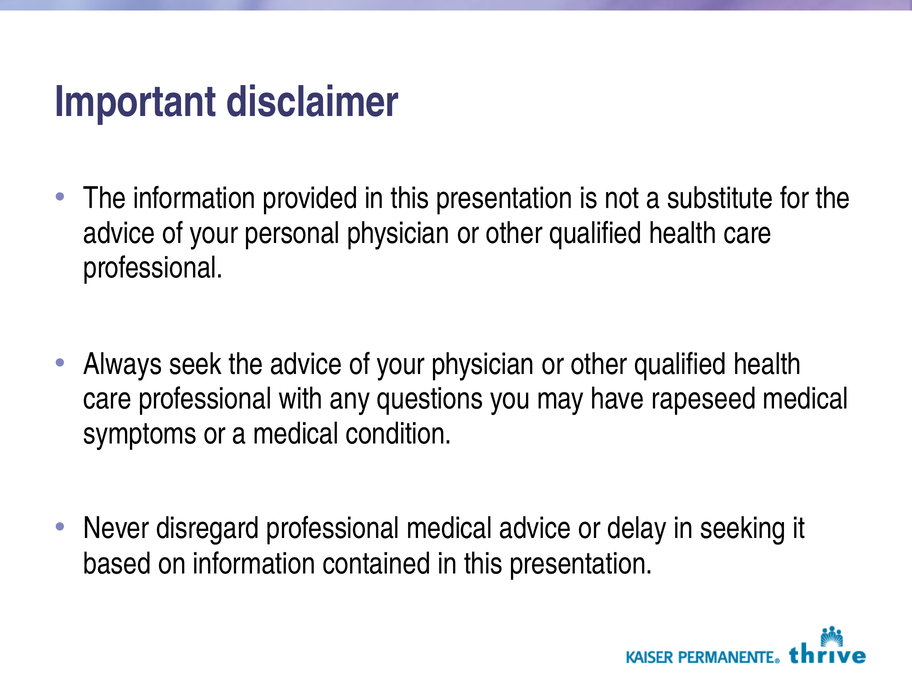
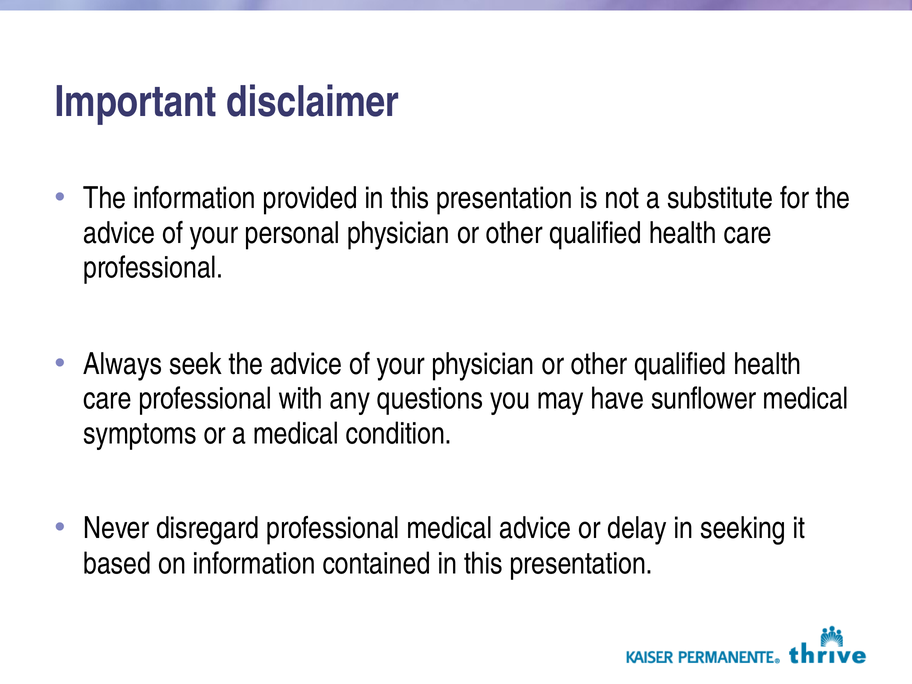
rapeseed: rapeseed -> sunflower (704, 399)
